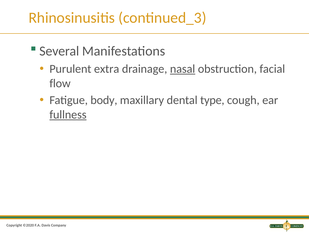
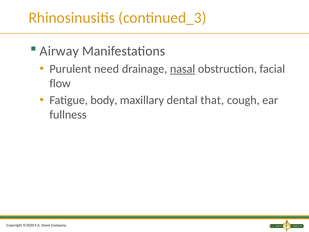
Several: Several -> Airway (59, 51)
extra: extra -> need (107, 69)
type: type -> that (212, 100)
fullness underline: present -> none (68, 115)
